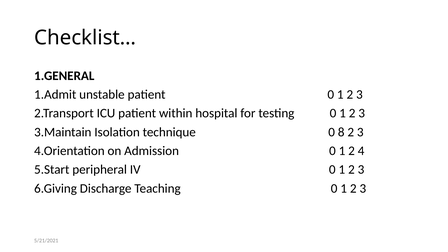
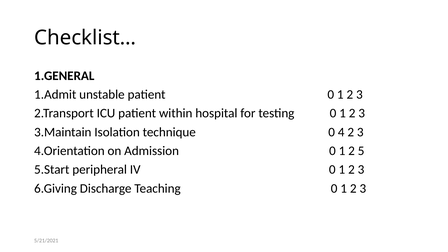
8: 8 -> 4 (341, 132)
4: 4 -> 5 (361, 151)
